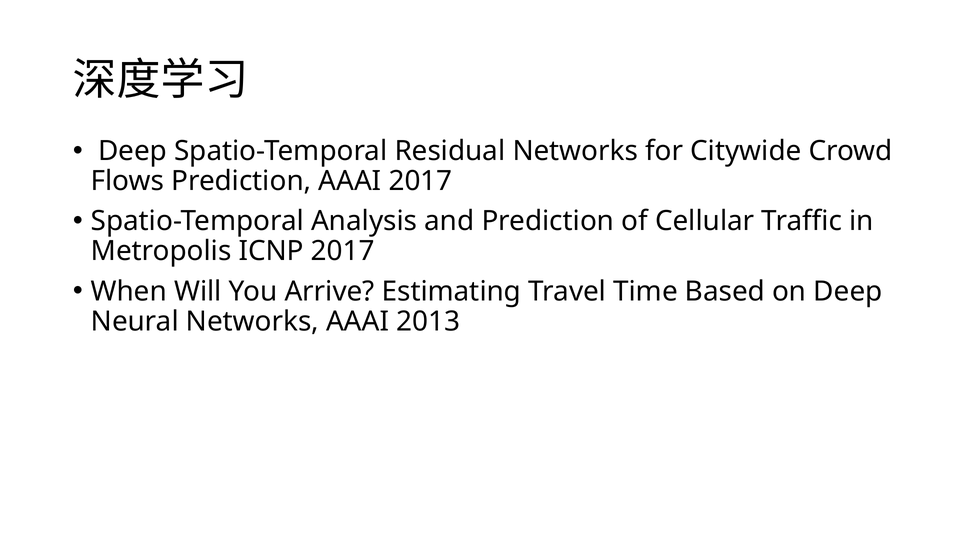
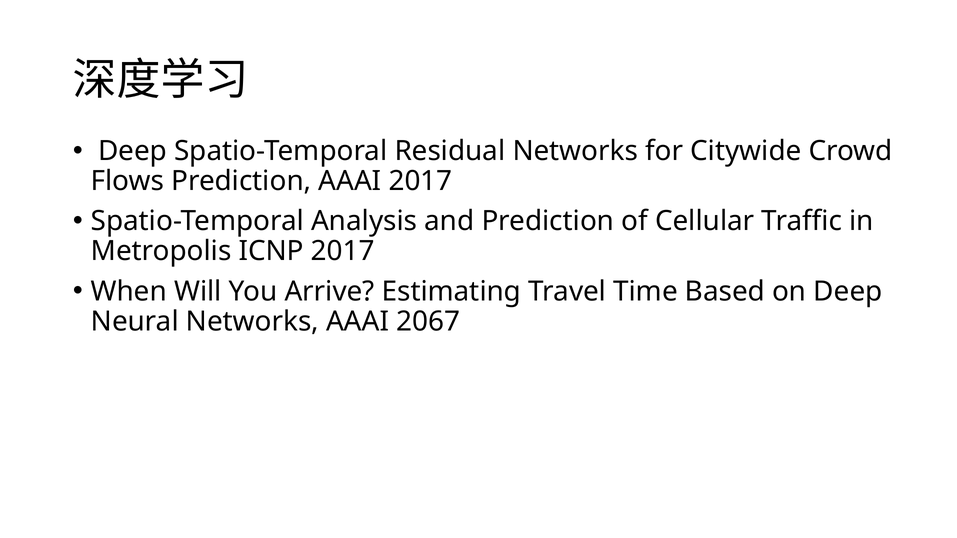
2013: 2013 -> 2067 (428, 322)
